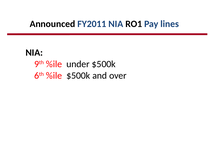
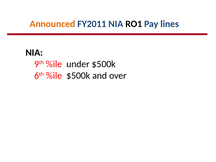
Announced colour: black -> orange (52, 24)
